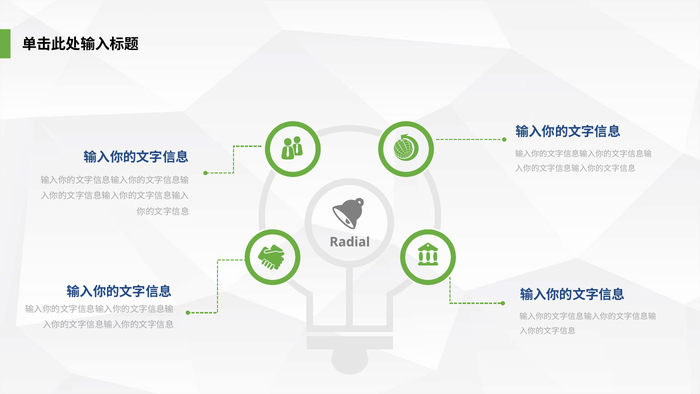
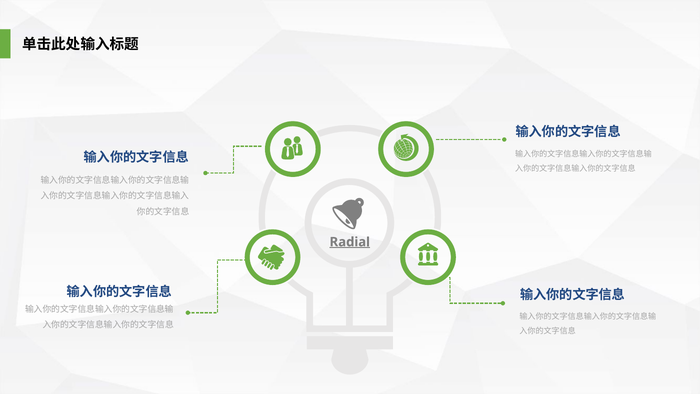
Radial underline: none -> present (350, 242)
